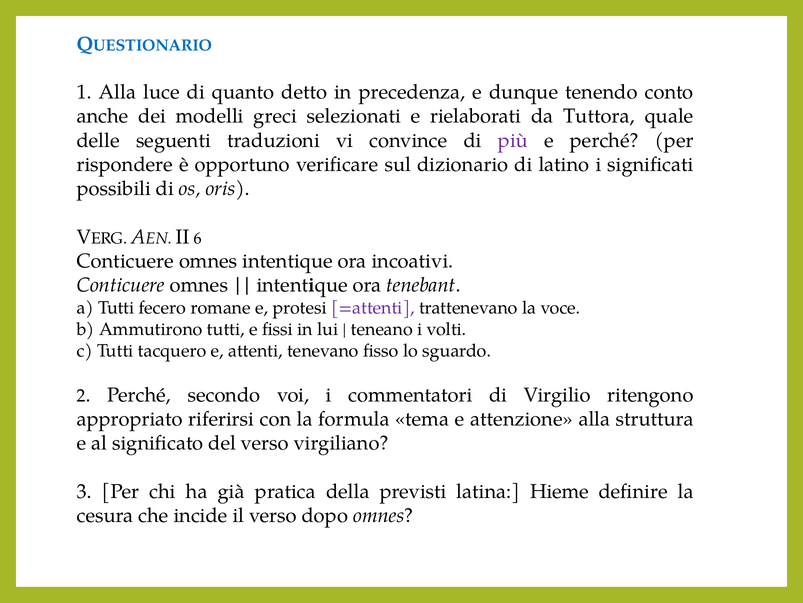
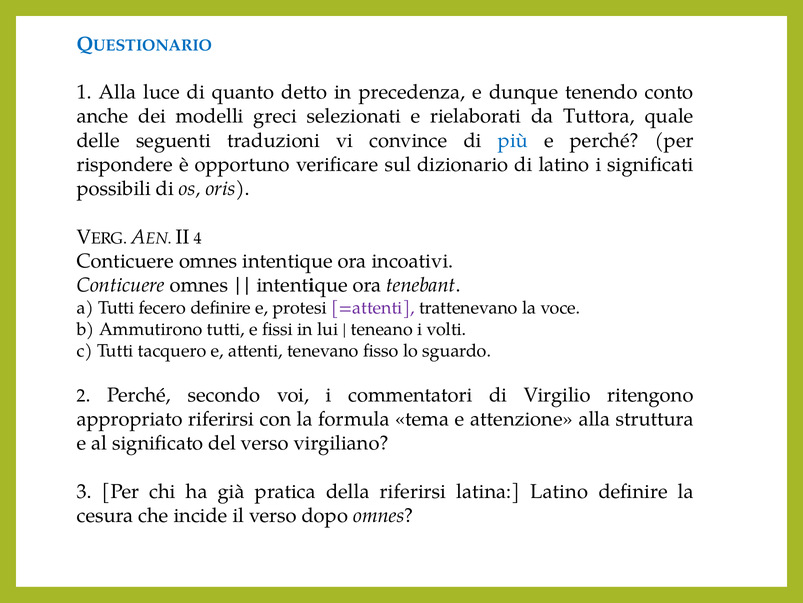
più colour: purple -> blue (513, 140)
6: 6 -> 4 (198, 238)
fecero romane: romane -> definire (221, 307)
della previsti: previsti -> riferirsi (413, 491)
latina Hieme: Hieme -> Latino (559, 491)
